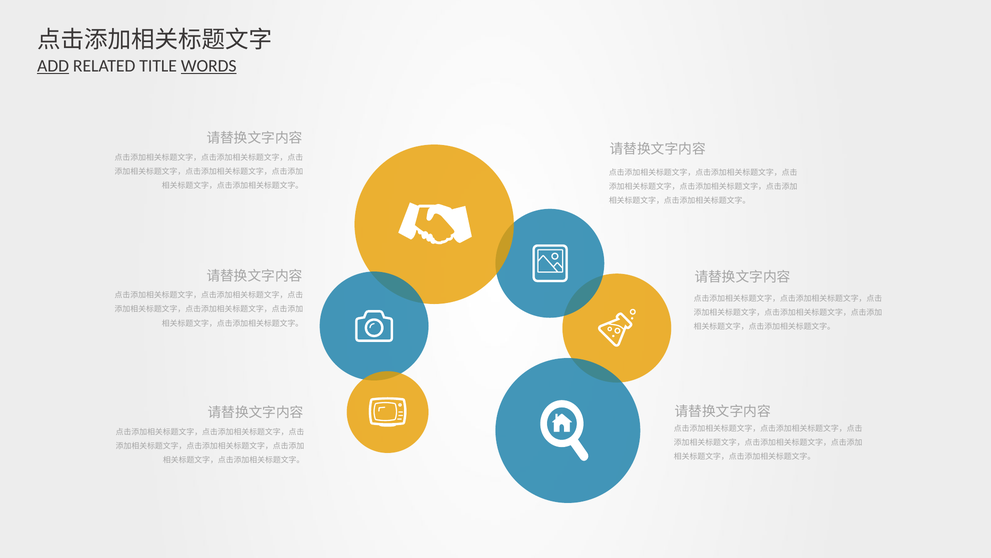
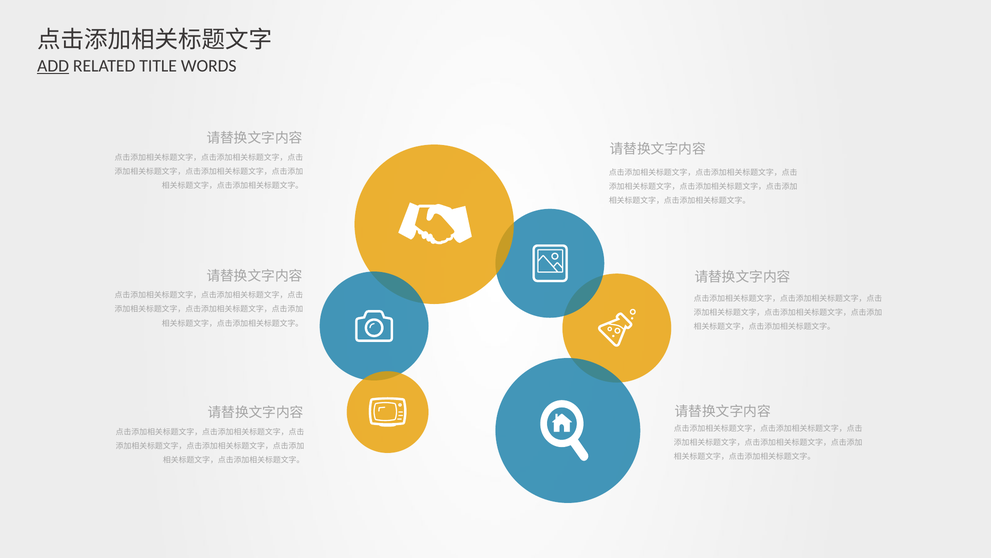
WORDS underline: present -> none (209, 66)
